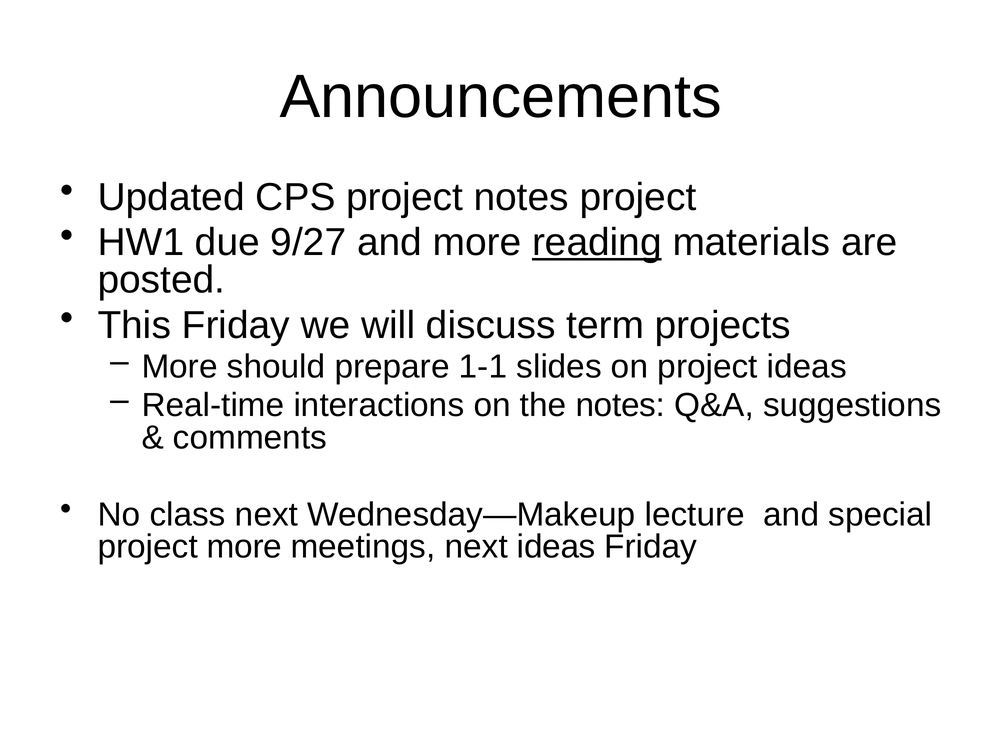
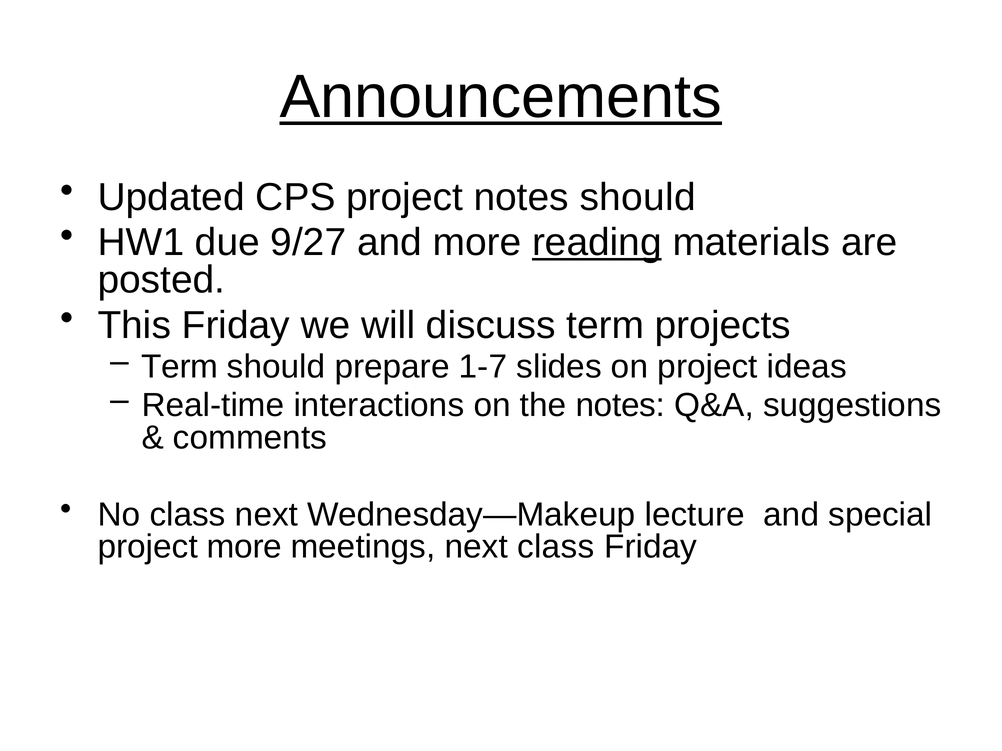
Announcements underline: none -> present (501, 97)
notes project: project -> should (638, 197)
More: More -> Term (180, 367)
1-1: 1-1 -> 1-7 (483, 367)
next ideas: ideas -> class (556, 547)
